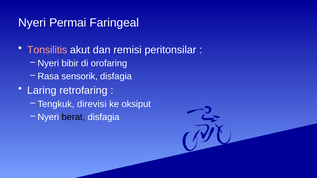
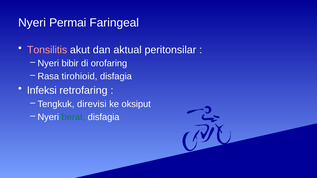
remisi: remisi -> aktual (128, 50)
sensorik: sensorik -> tirohioid (79, 76)
Laring: Laring -> Infeksi (42, 91)
berat colour: black -> green (73, 117)
